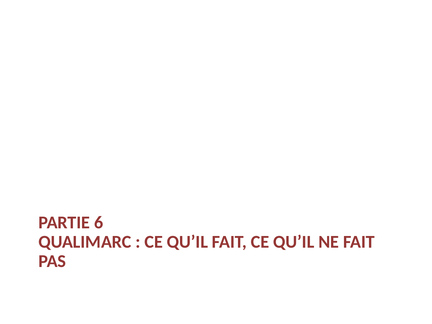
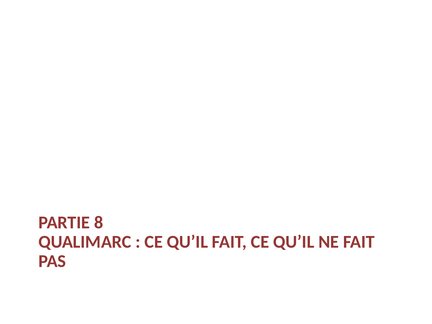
6: 6 -> 8 (99, 222)
